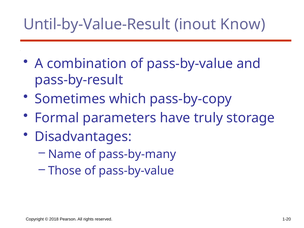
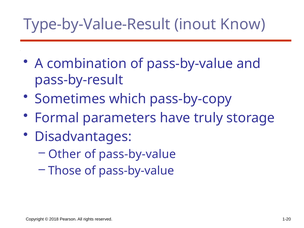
Until-by-Value-Result: Until-by-Value-Result -> Type-by-Value-Result (97, 24)
Name: Name -> Other (65, 154)
pass-by-many: pass-by-many -> pass-by-value (137, 154)
